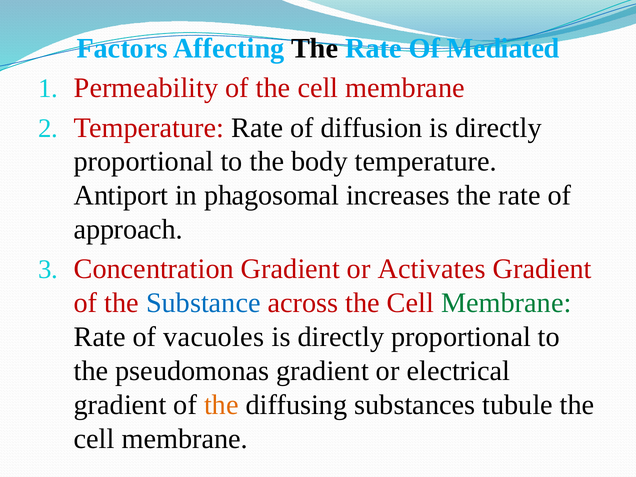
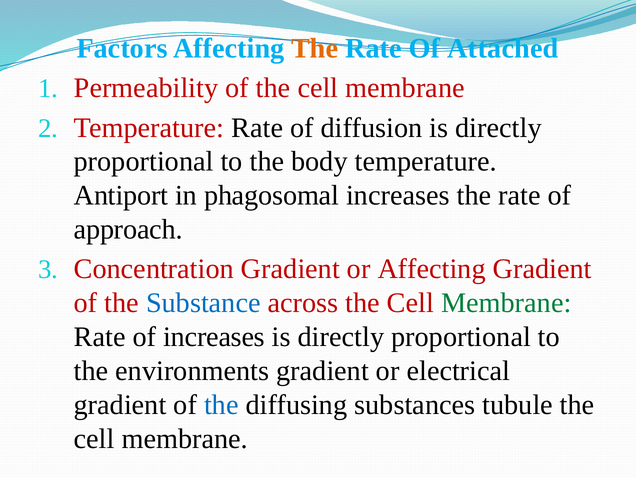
The colour: black -> orange (315, 49)
Mediated: Mediated -> Attached (503, 49)
or Activates: Activates -> Affecting (432, 269)
of vacuoles: vacuoles -> increases (214, 337)
pseudomonas: pseudomonas -> environments (192, 371)
the colour: orange -> blue (221, 405)
